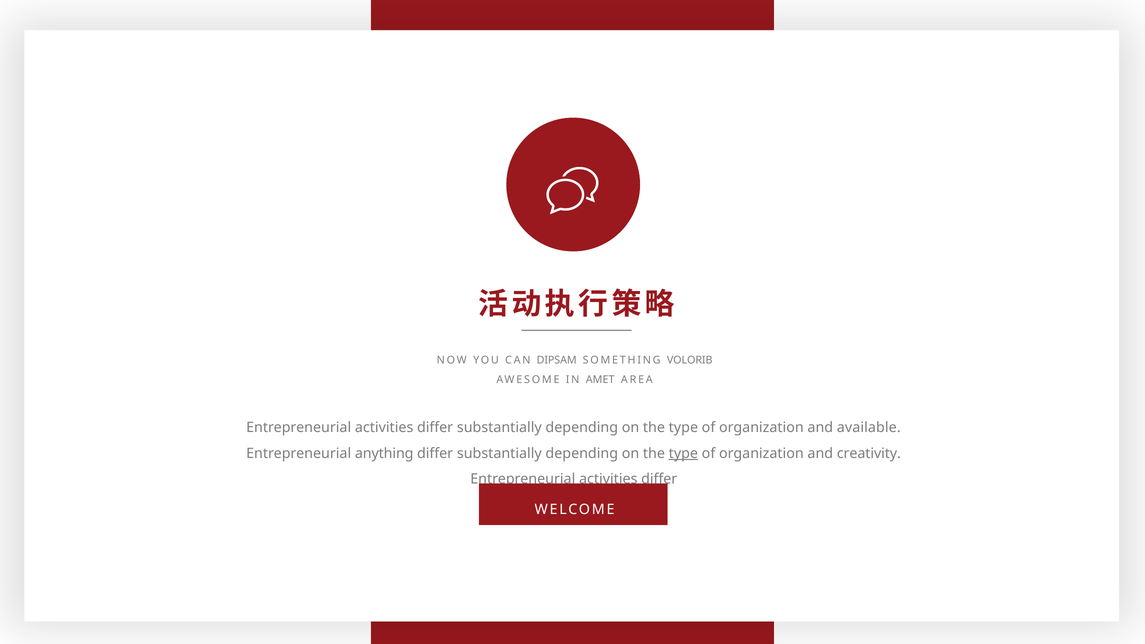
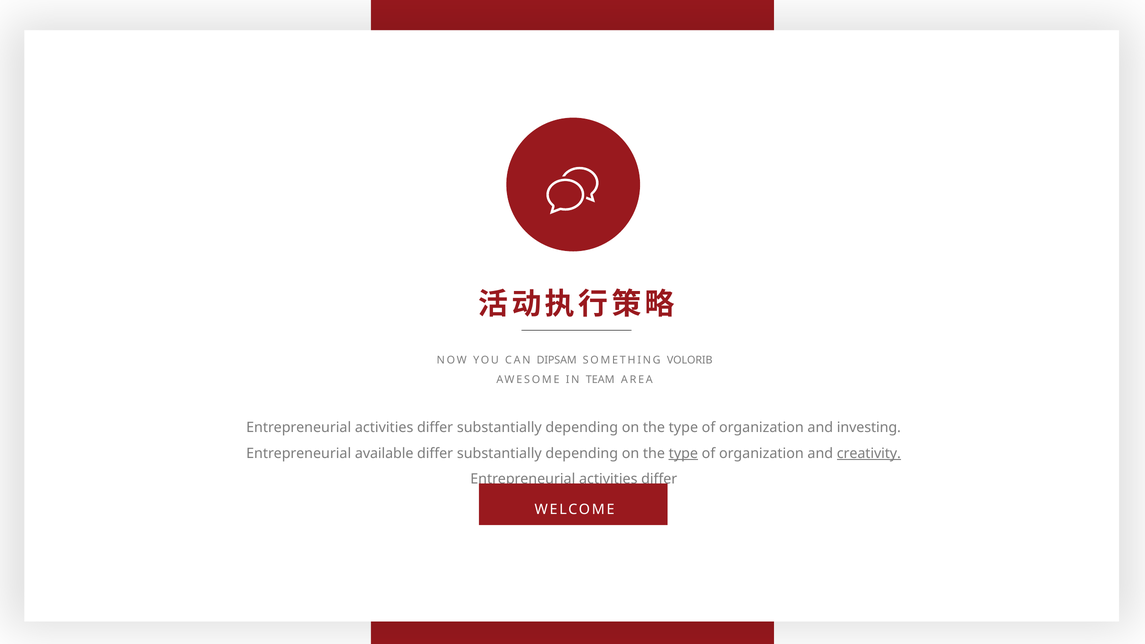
AMET: AMET -> TEAM (600, 380)
available: available -> investing (869, 428)
anything: anything -> available (384, 453)
creativity underline: none -> present (869, 453)
